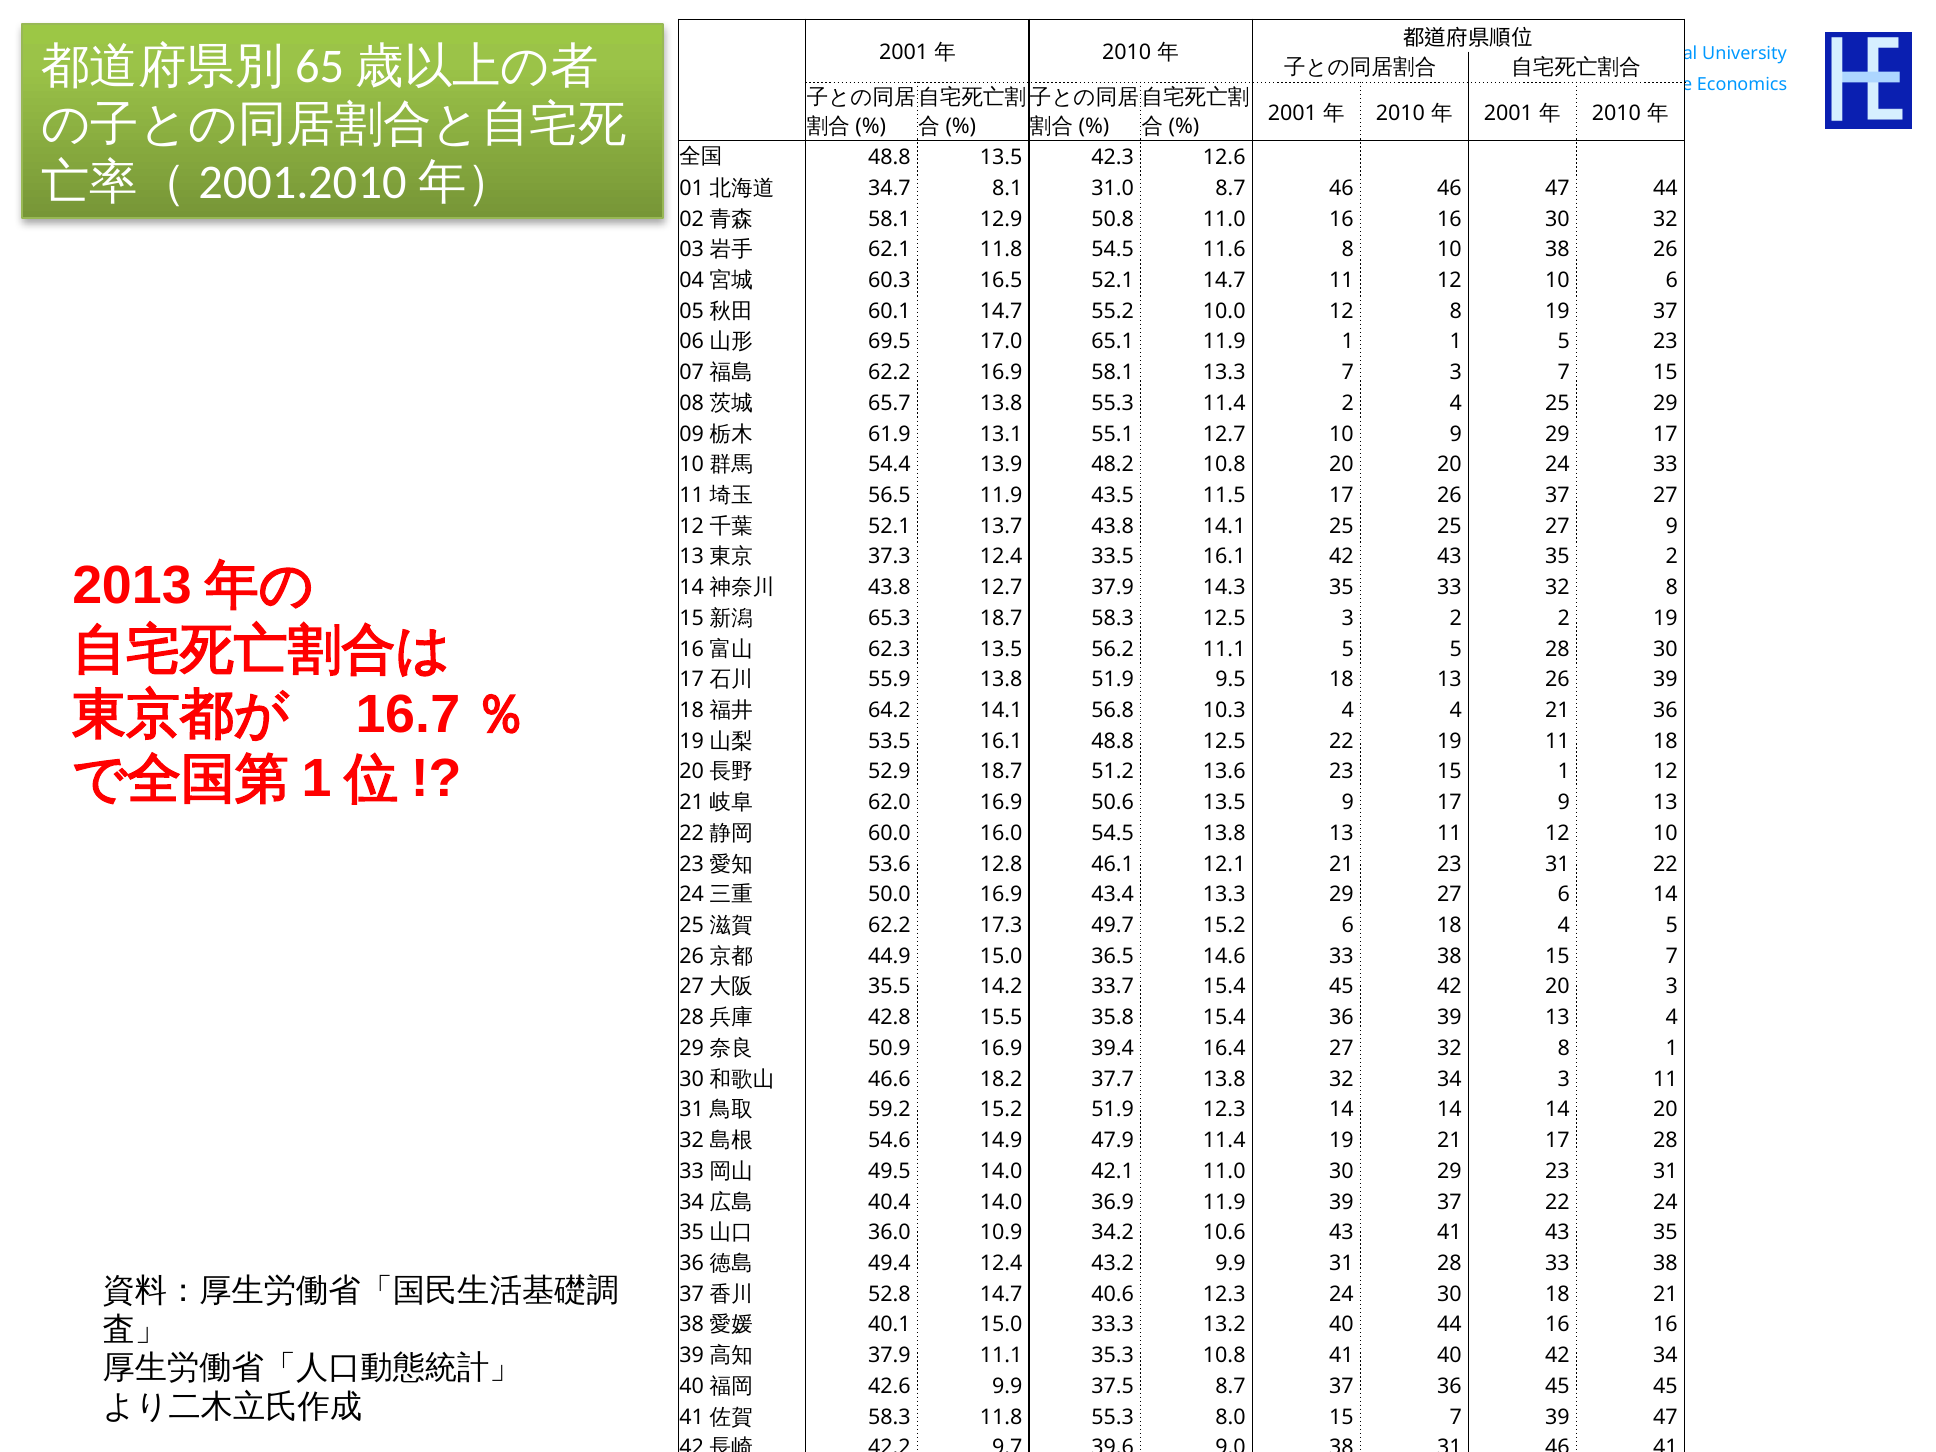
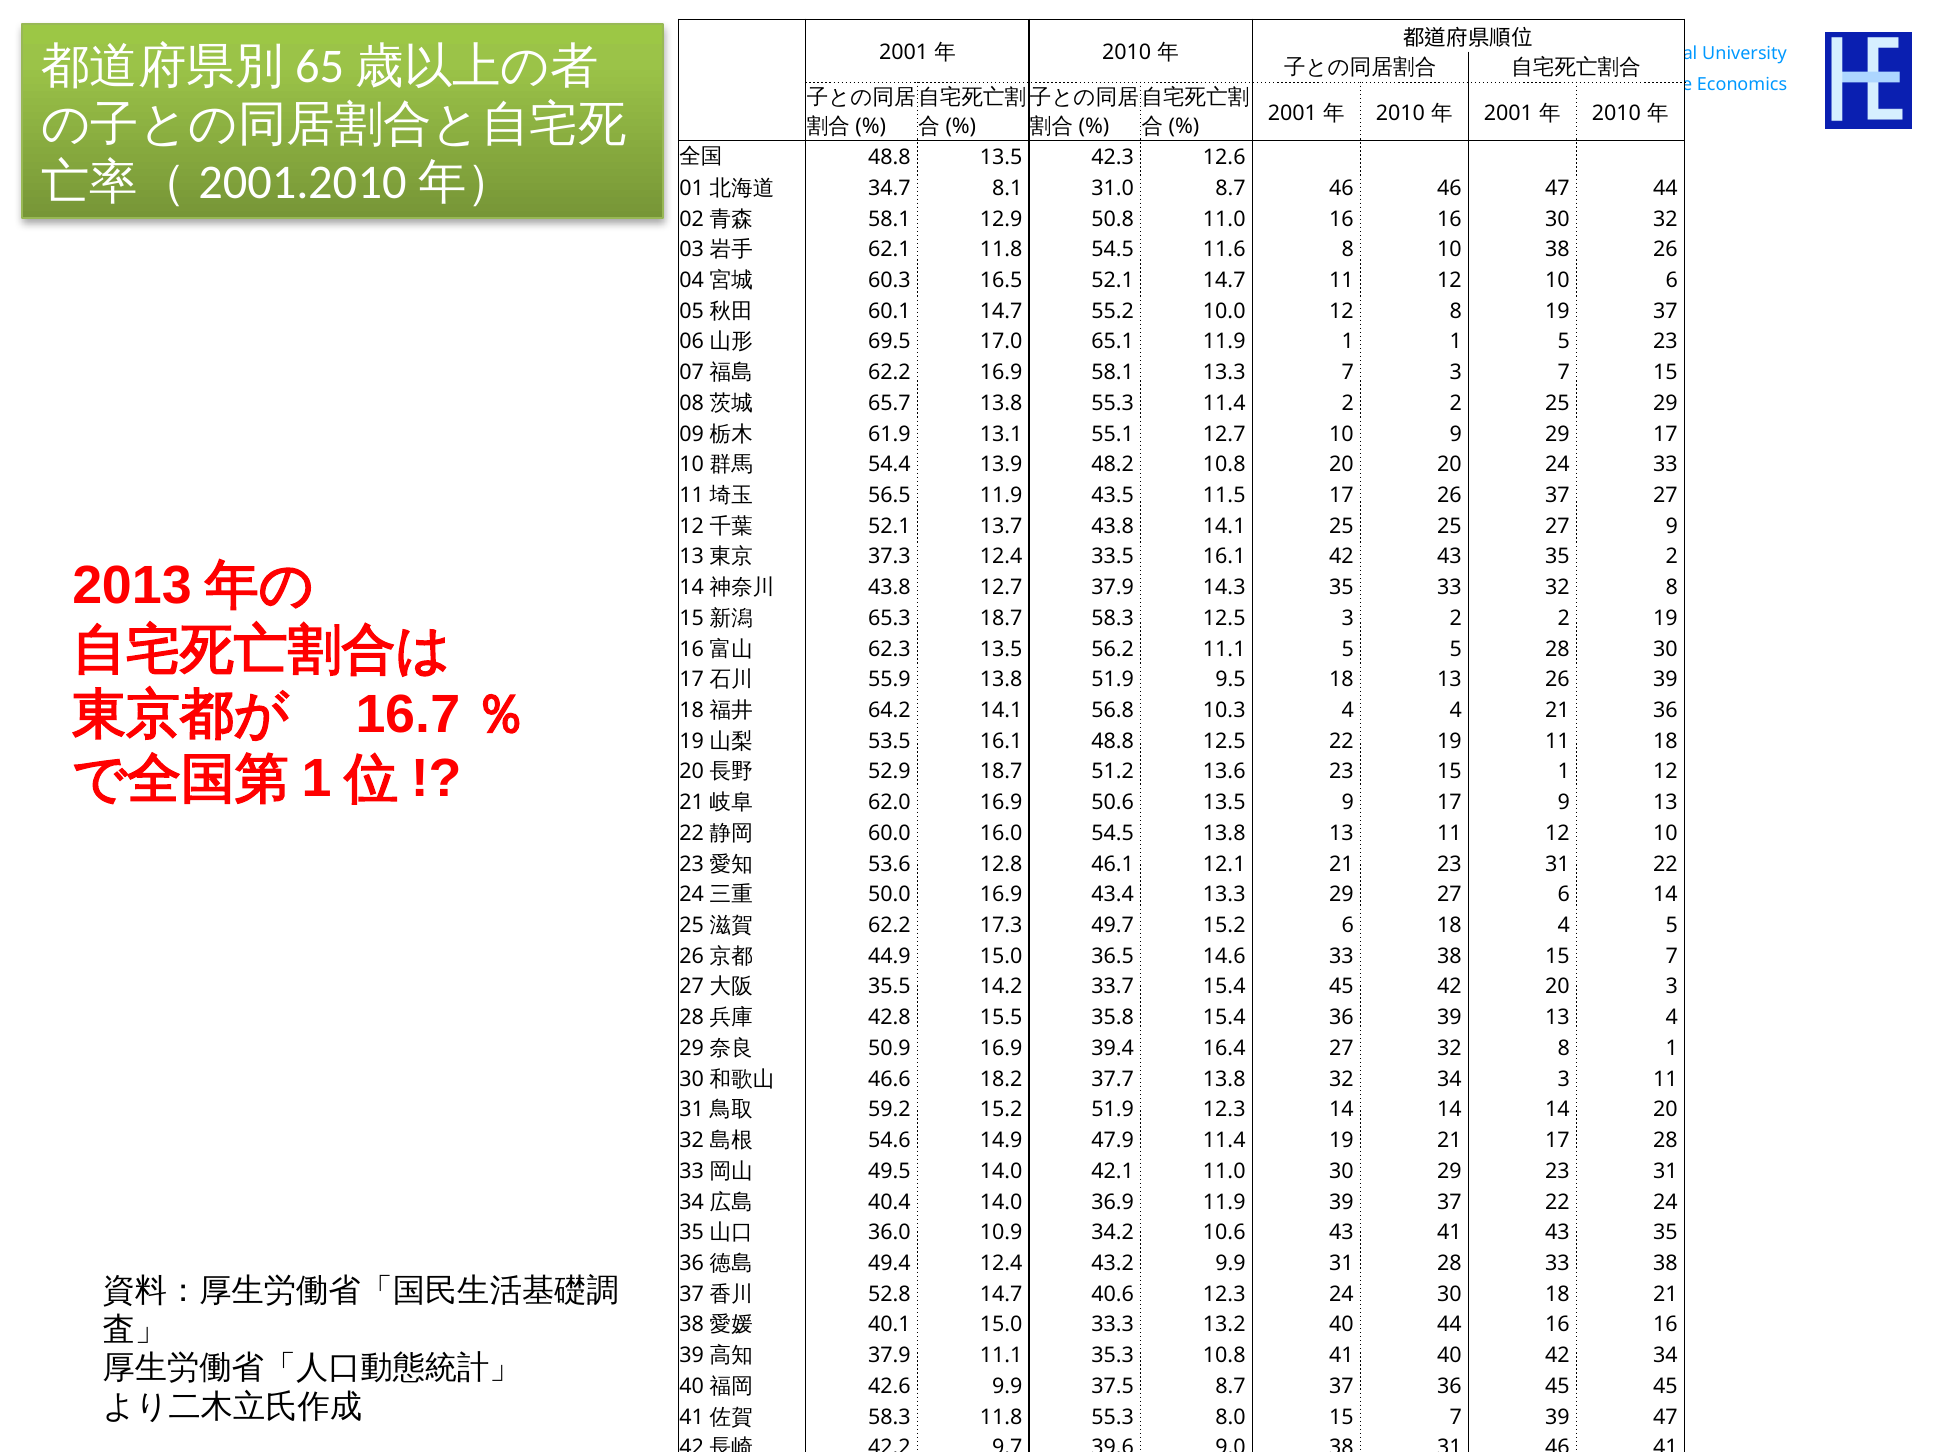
11.4 2 4: 4 -> 2 (1456, 403)
